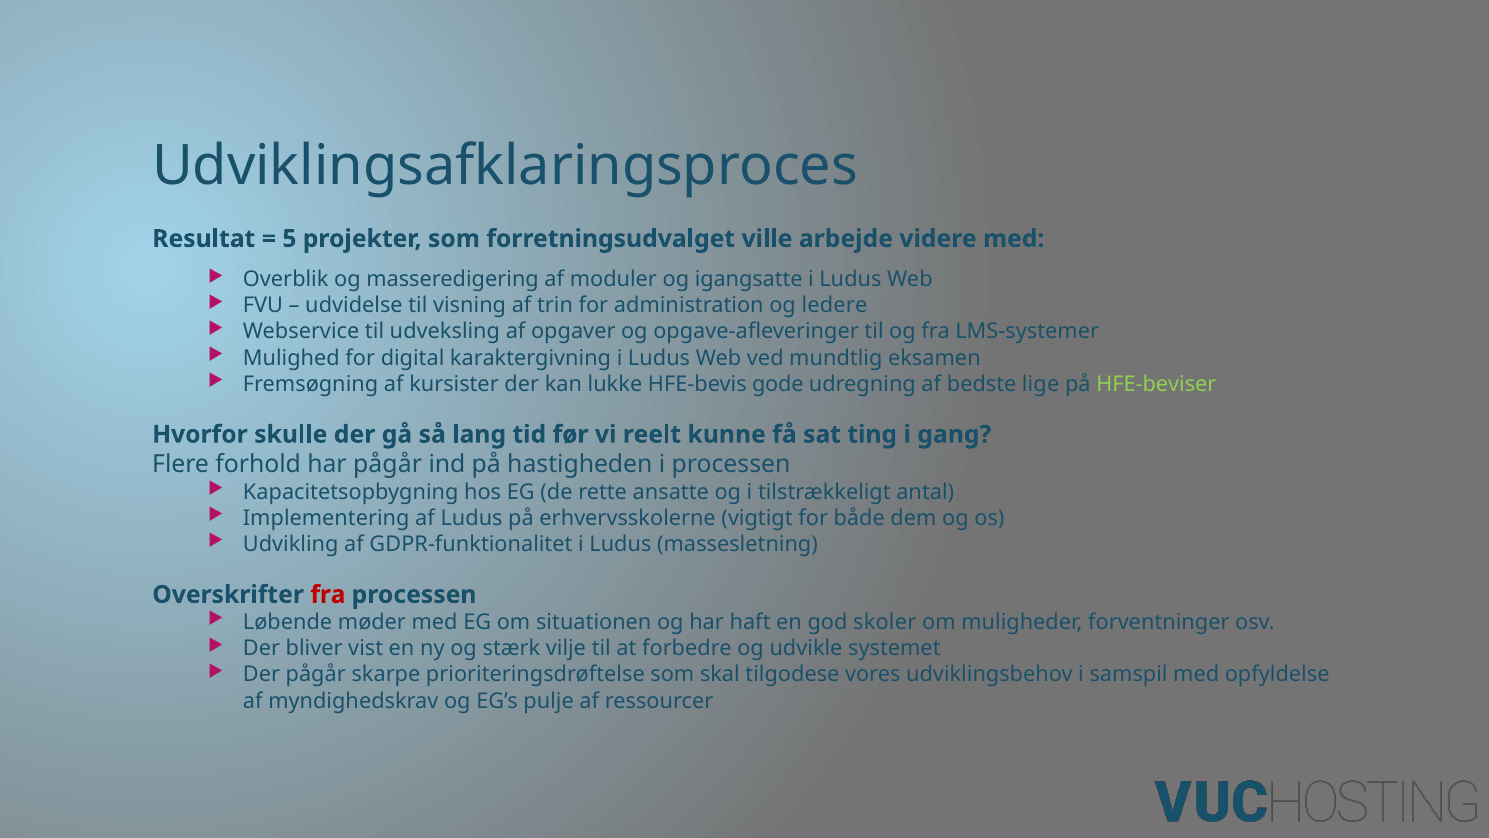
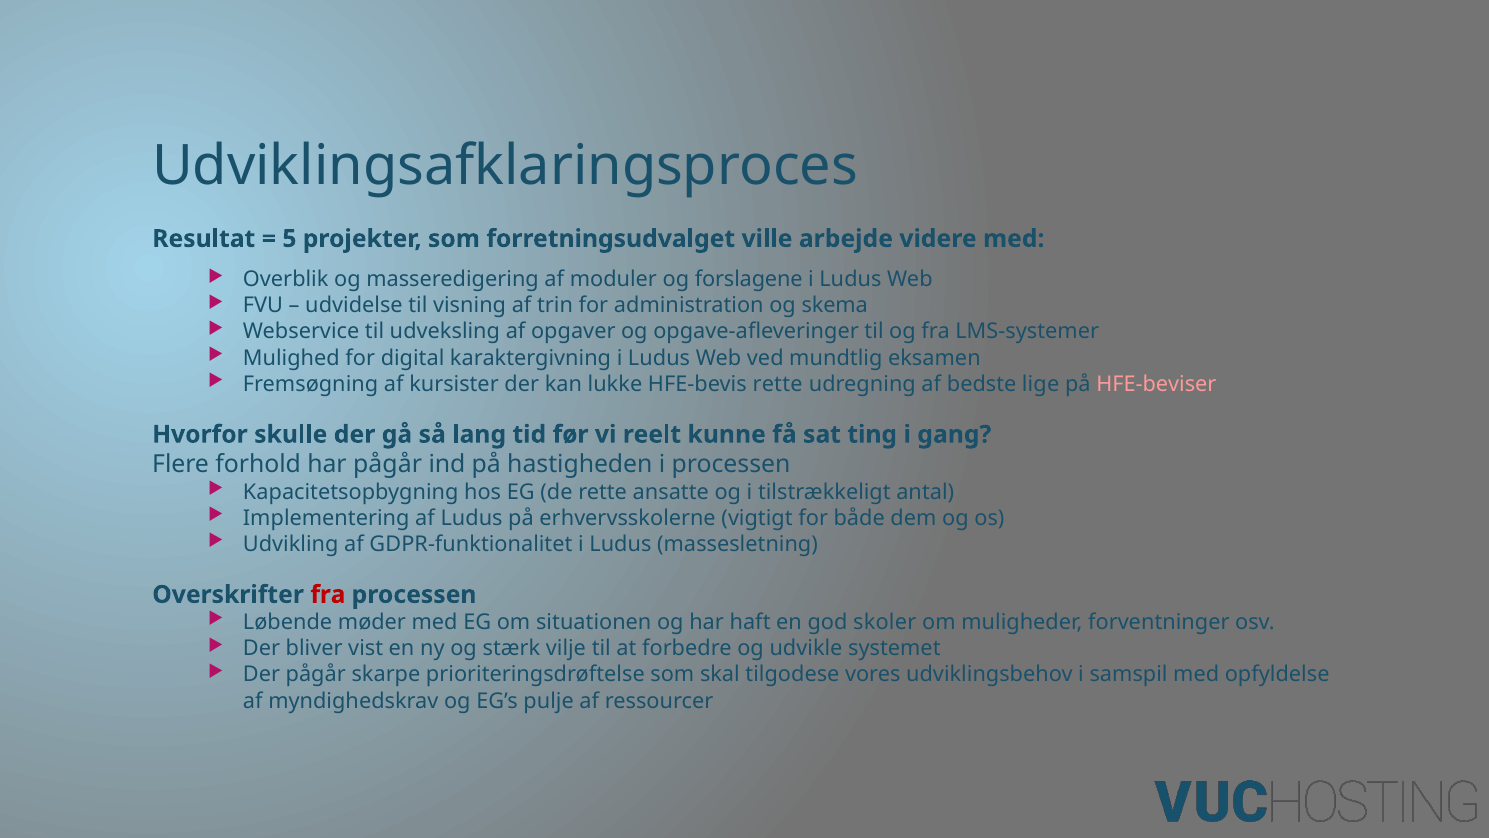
igangsatte: igangsatte -> forslagene (749, 279)
ledere: ledere -> skema (835, 305)
HFE-bevis gode: gode -> rette (778, 384)
HFE-beviser colour: light green -> pink (1156, 384)
